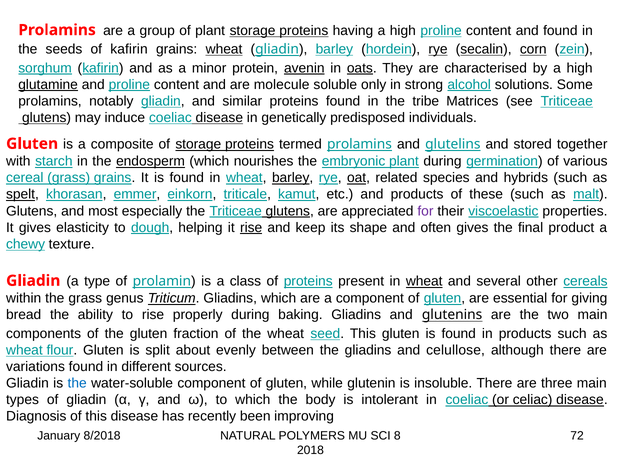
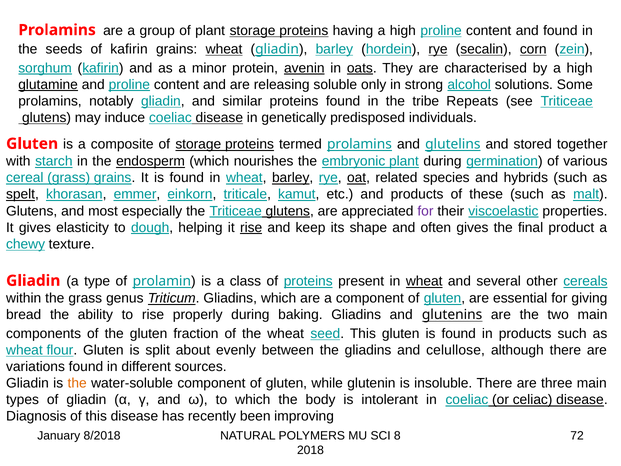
molecule: molecule -> releasing (282, 84)
Matrices: Matrices -> Repeats (472, 101)
the colour: blue -> orange (77, 383)
